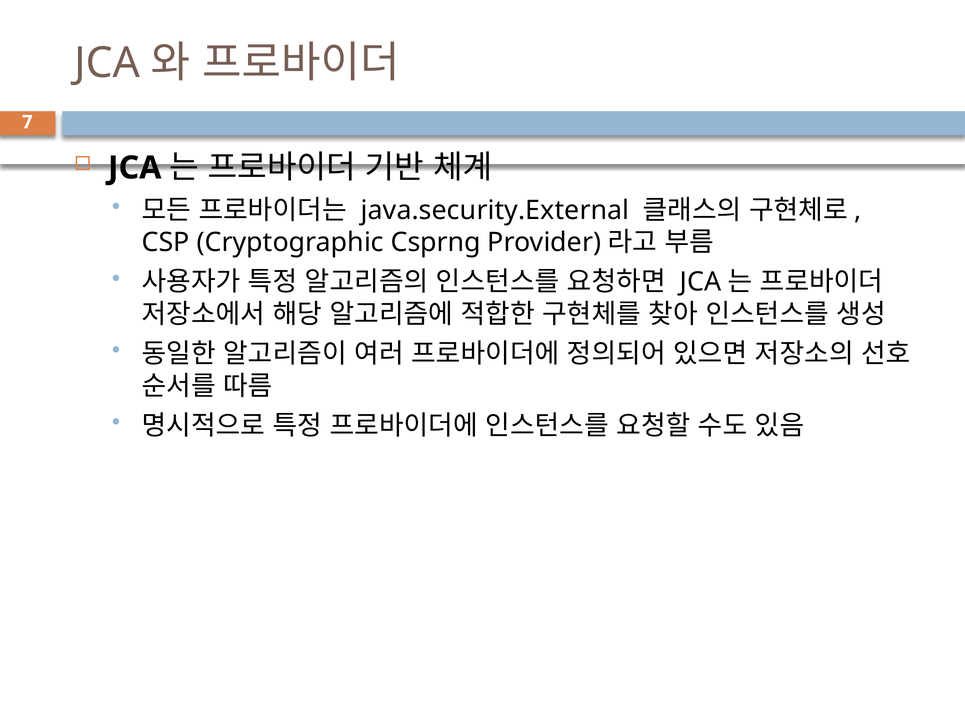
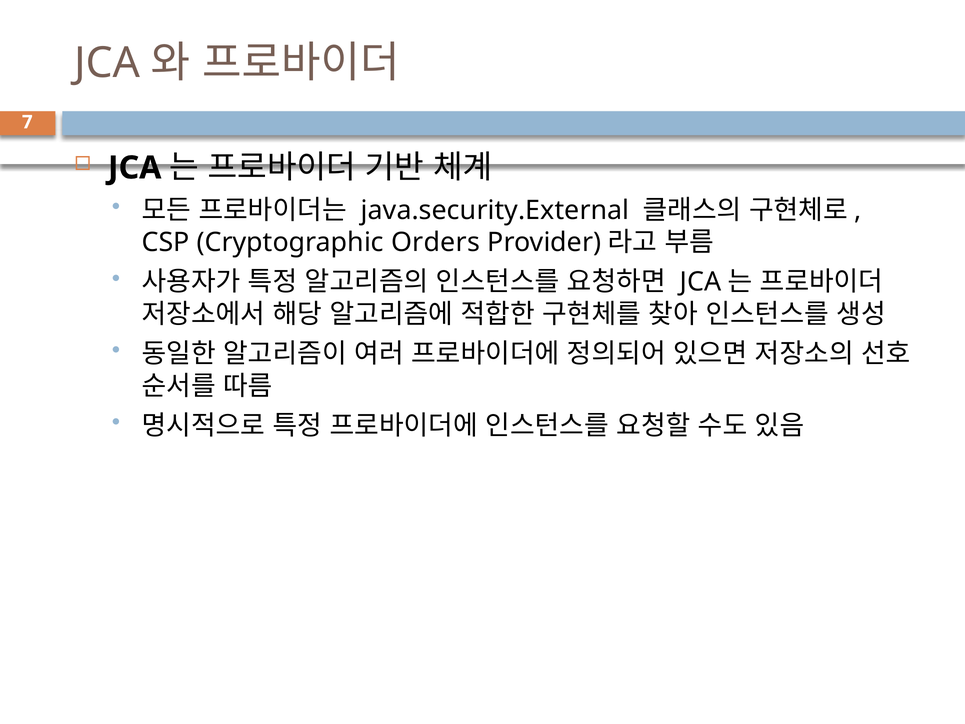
Csprng: Csprng -> Orders (436, 242)
